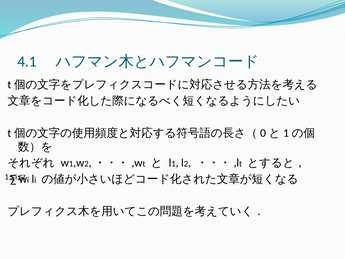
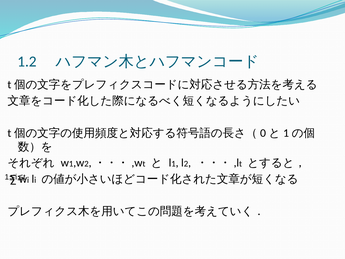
4.1: 4.1 -> 1.2 (27, 62)
